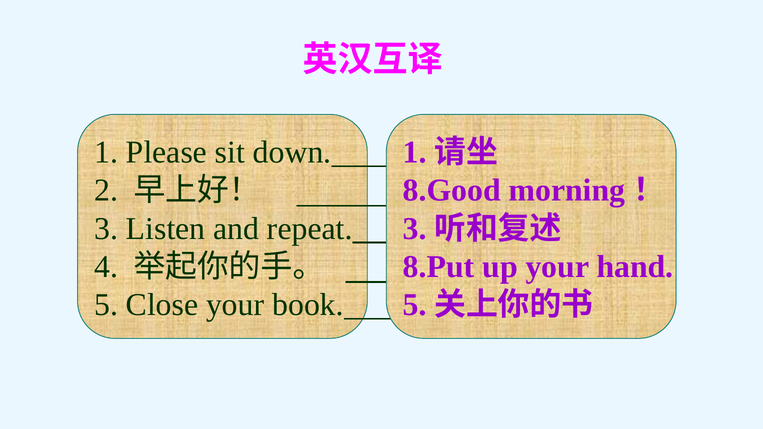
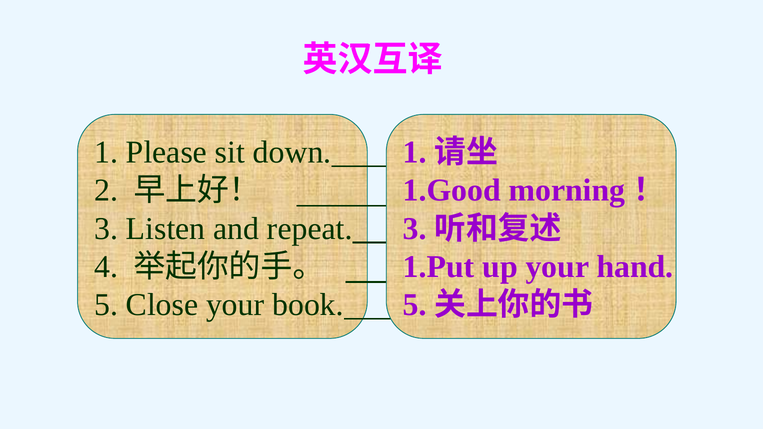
8.Good: 8.Good -> 1.Good (452, 191)
8.Put: 8.Put -> 1.Put (439, 267)
